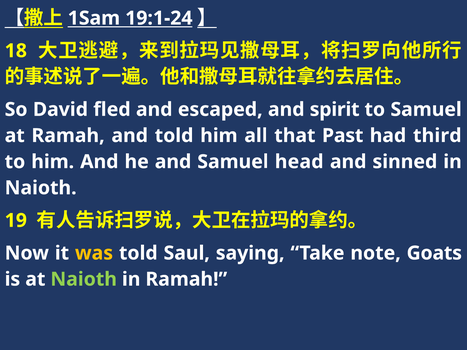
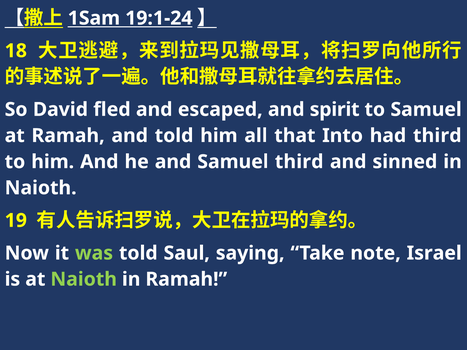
Past: Past -> Into (343, 136)
Samuel head: head -> third (299, 162)
was colour: yellow -> light green (94, 253)
Goats: Goats -> Israel (434, 253)
